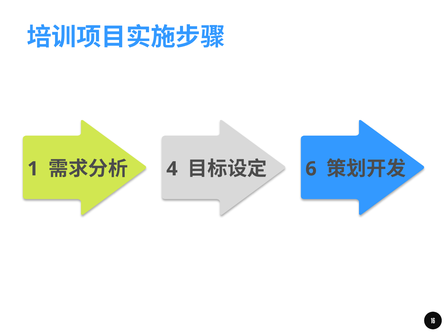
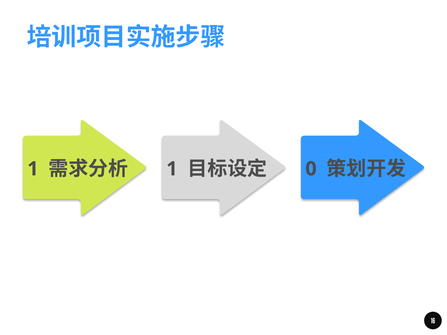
4: 4 -> 1 (172, 169)
6: 6 -> 0 (311, 169)
